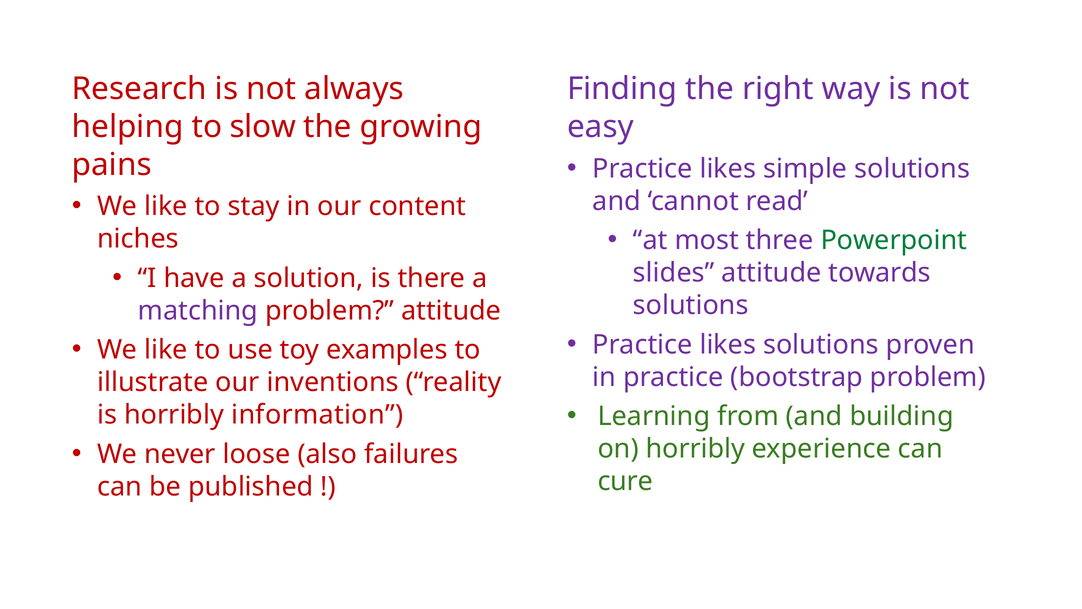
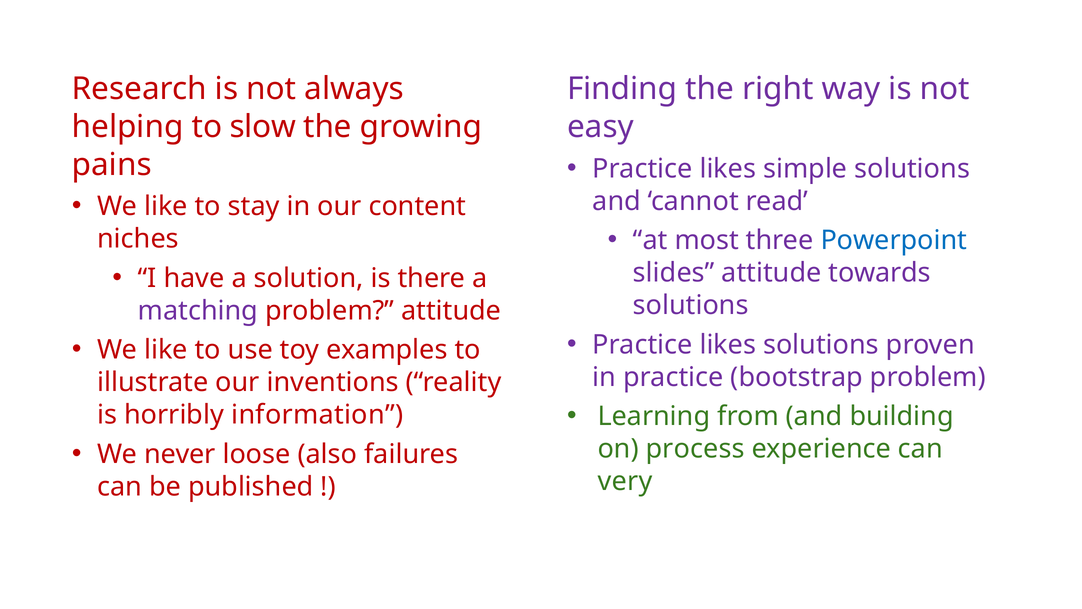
Powerpoint colour: green -> blue (894, 240)
on horribly: horribly -> process (695, 449)
cure: cure -> very (625, 481)
